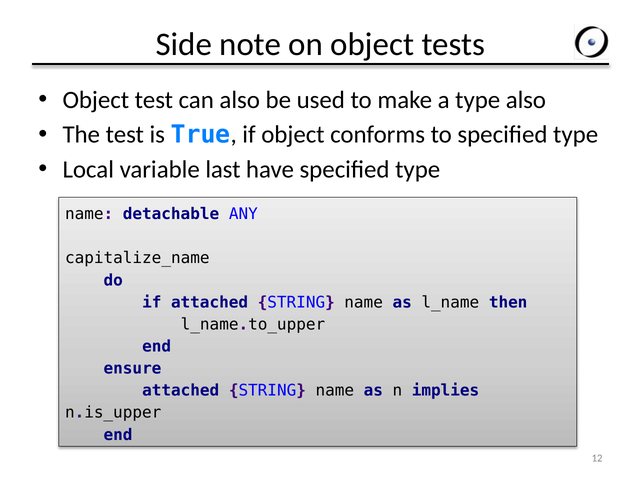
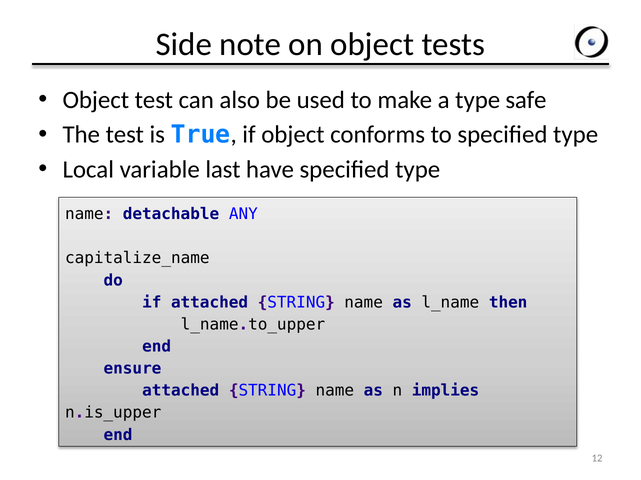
type also: also -> safe (526, 100)
